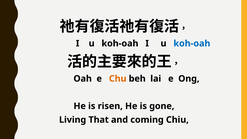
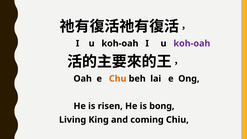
koh-oah colour: blue -> purple (192, 43)
gone: gone -> bong (162, 106)
That: That -> King (99, 120)
